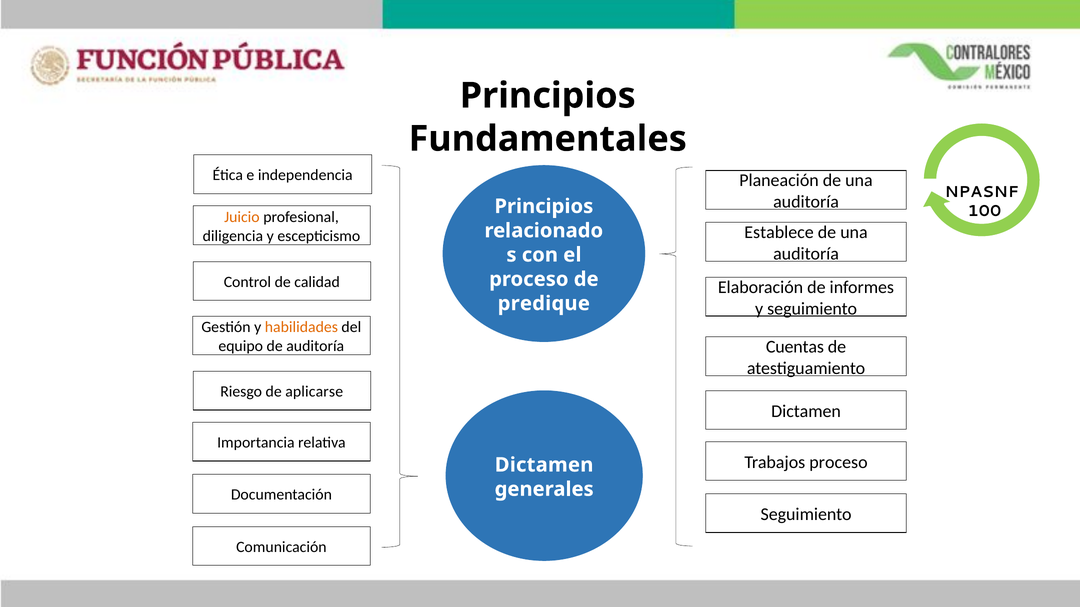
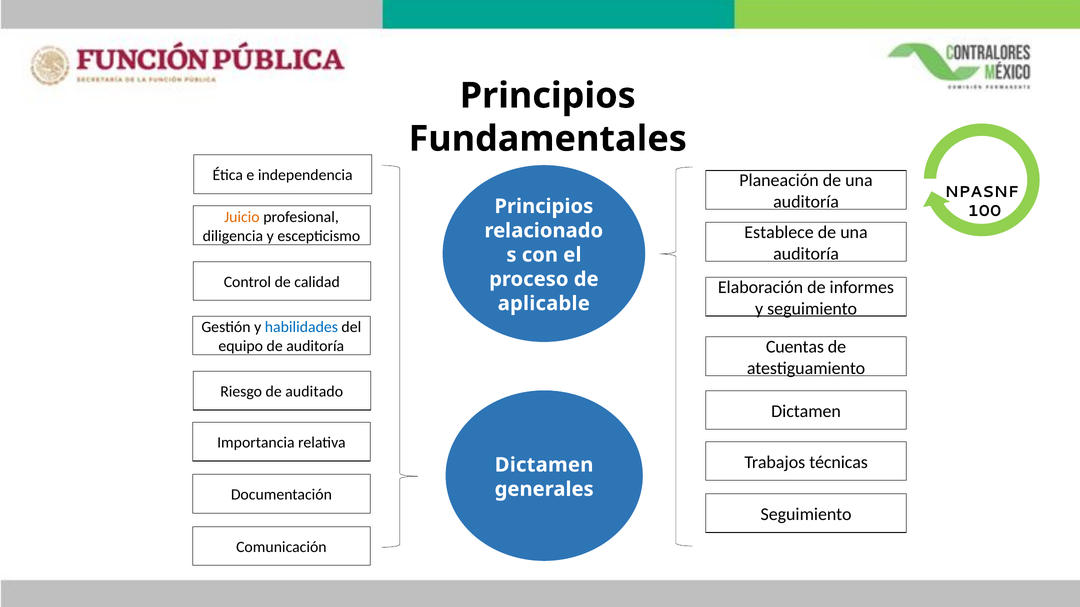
predique: predique -> aplicable (544, 304)
habilidades colour: orange -> blue (301, 327)
aplicarse: aplicarse -> auditado (314, 392)
Trabajos proceso: proceso -> técnicas (839, 463)
